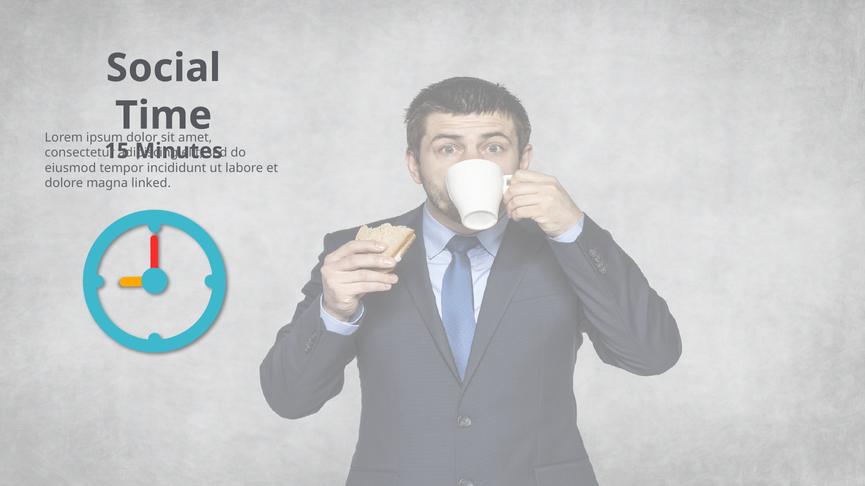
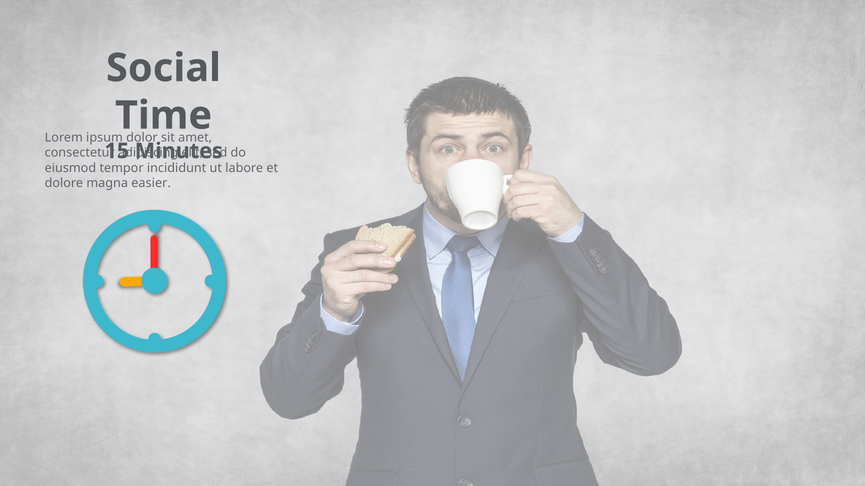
linked: linked -> easier (151, 183)
